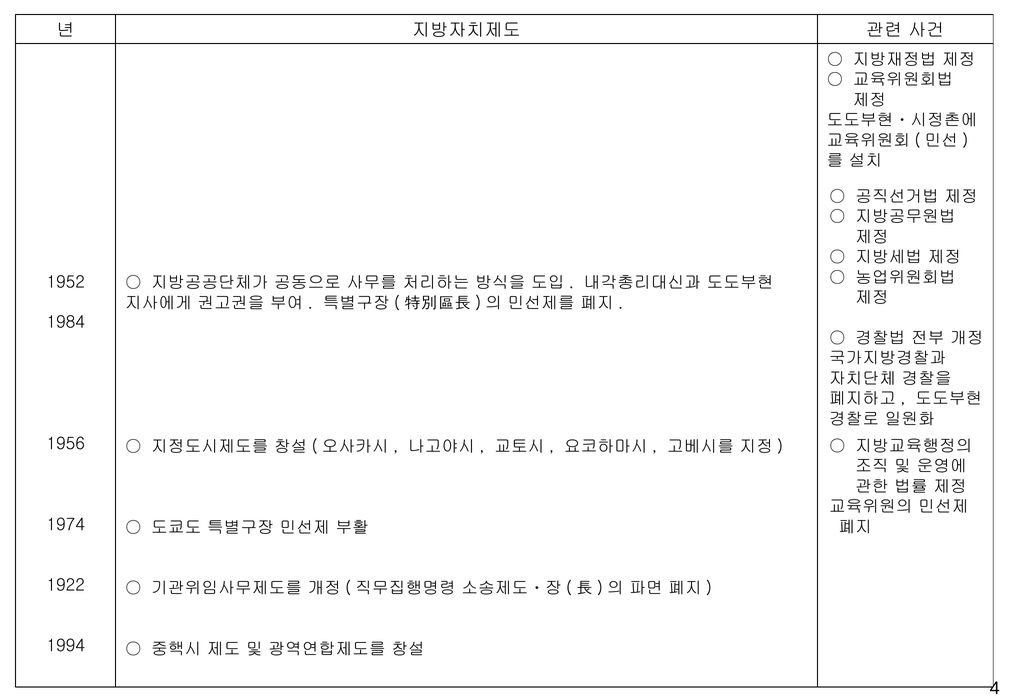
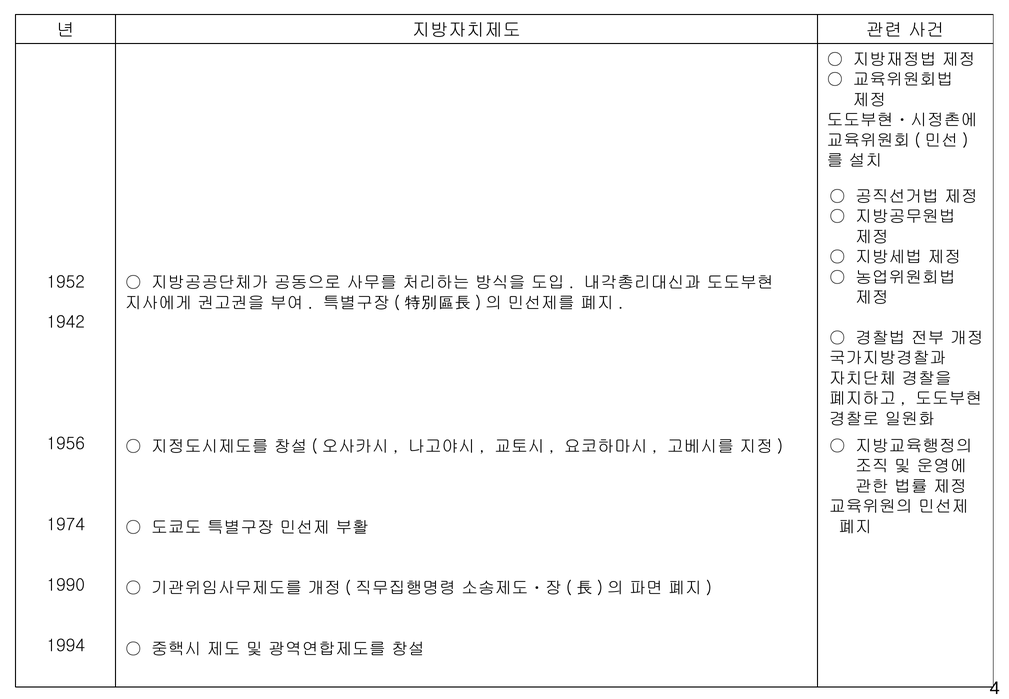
1984: 1984 -> 1942 (66, 322)
1922: 1922 -> 1990 (66, 585)
